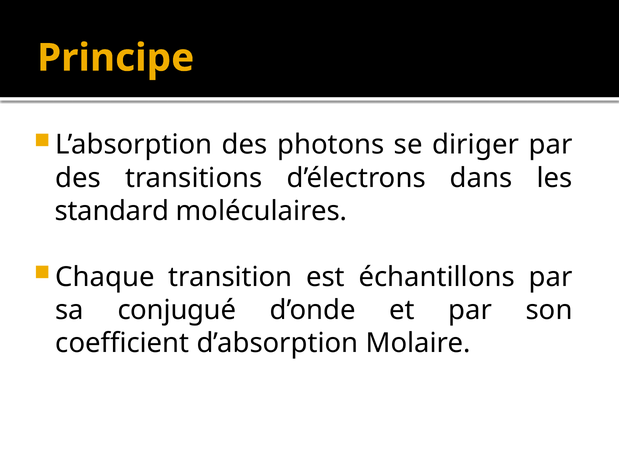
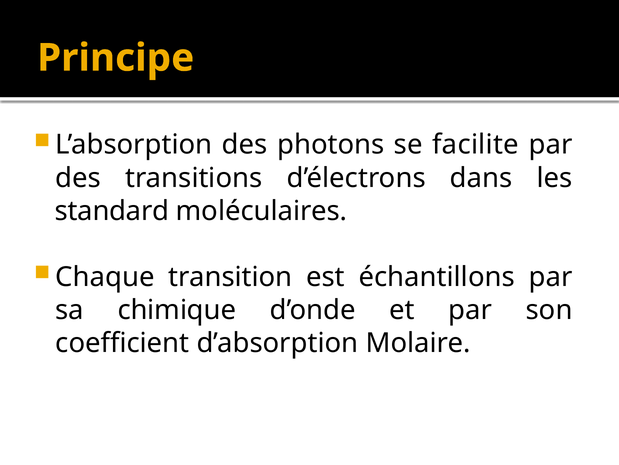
diriger: diriger -> facilite (476, 145)
conjugué: conjugué -> chimique (177, 310)
